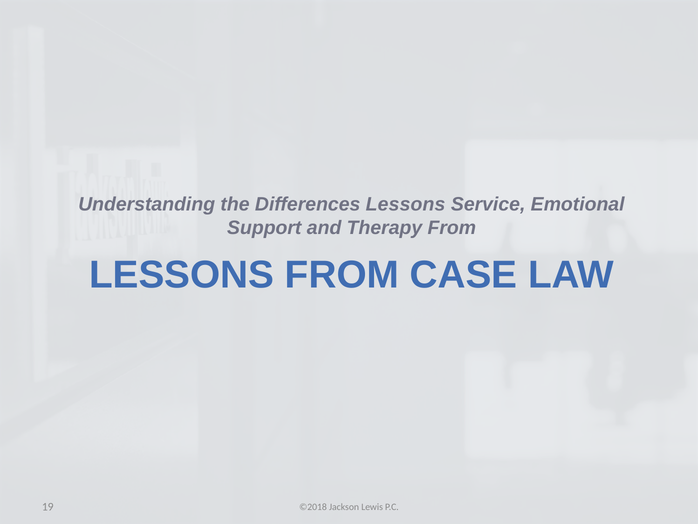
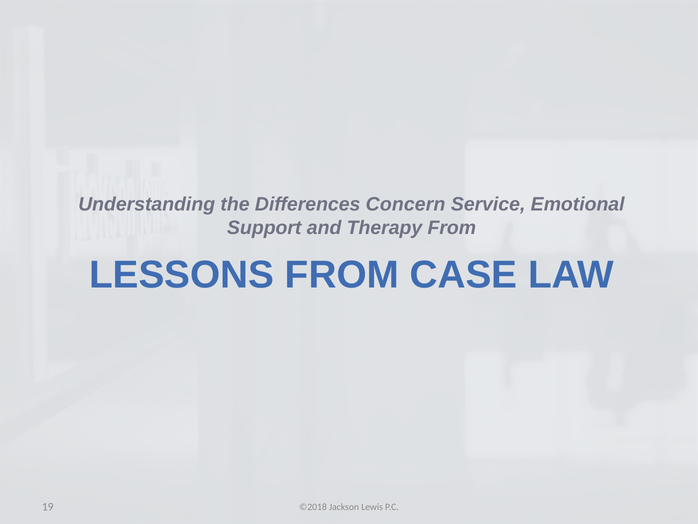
Differences Lessons: Lessons -> Concern (406, 204)
